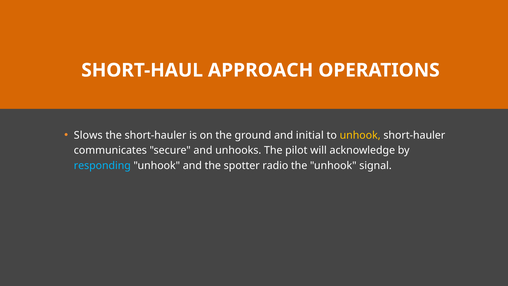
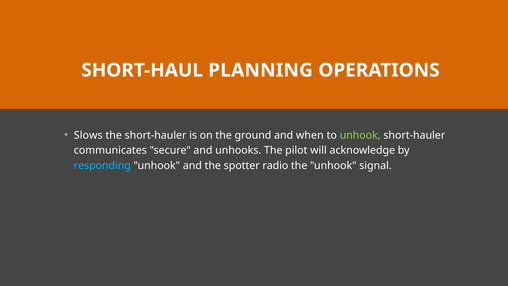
APPROACH: APPROACH -> PLANNING (261, 70)
initial: initial -> when (310, 135)
unhook colour: yellow -> light green (360, 135)
